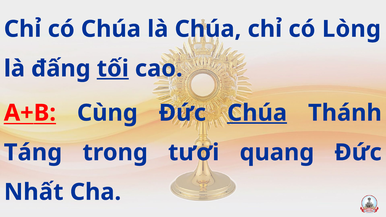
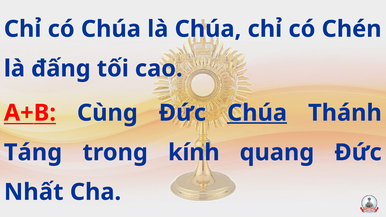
Lòng: Lòng -> Chén (352, 29)
tối underline: present -> none (113, 69)
tươi: tươi -> kính (194, 153)
